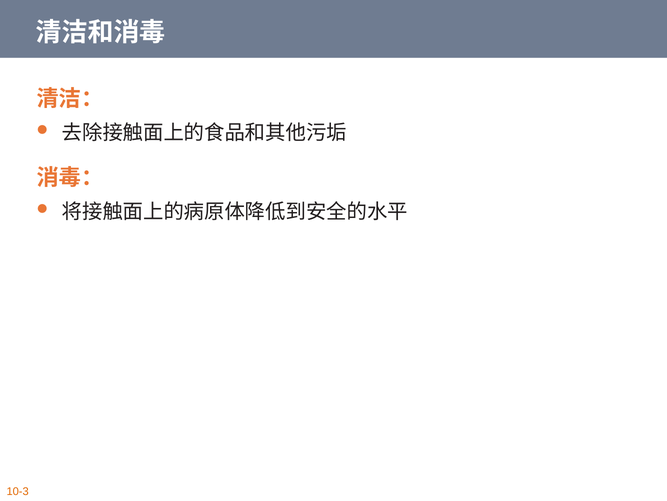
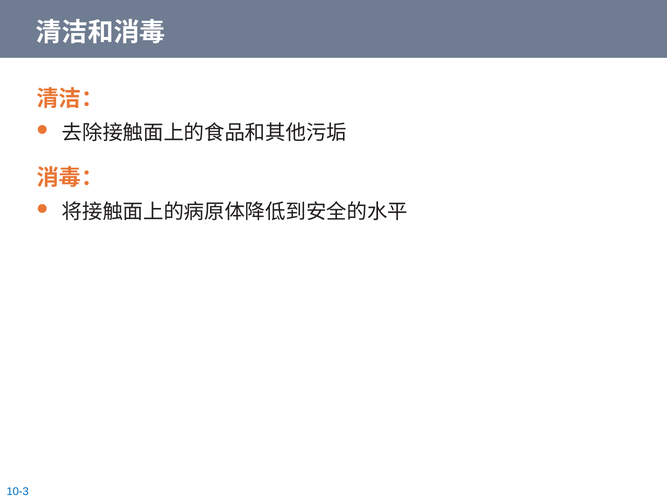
10-3 colour: orange -> blue (18, 491)
